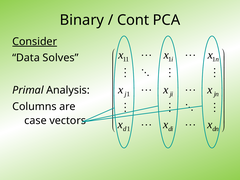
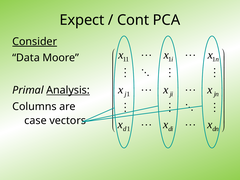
Binary: Binary -> Expect (82, 20)
Solves: Solves -> Moore (61, 58)
Analysis underline: none -> present (68, 90)
